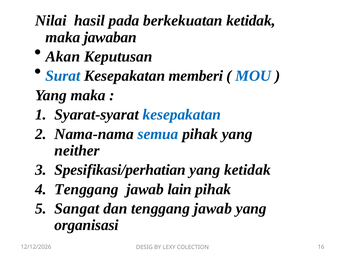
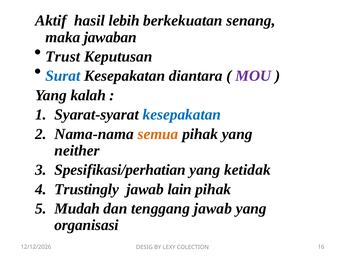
Nilai: Nilai -> Aktif (51, 21)
pada: pada -> lebih (124, 21)
berkekuatan ketidak: ketidak -> senang (251, 21)
Akan: Akan -> Trust (63, 57)
memberi: memberi -> diantara (196, 76)
MOU colour: blue -> purple (253, 76)
Yang maka: maka -> kalah (88, 95)
semua colour: blue -> orange (158, 134)
Tenggang: Tenggang -> Trustingly (87, 189)
Sangat: Sangat -> Mudah (77, 208)
